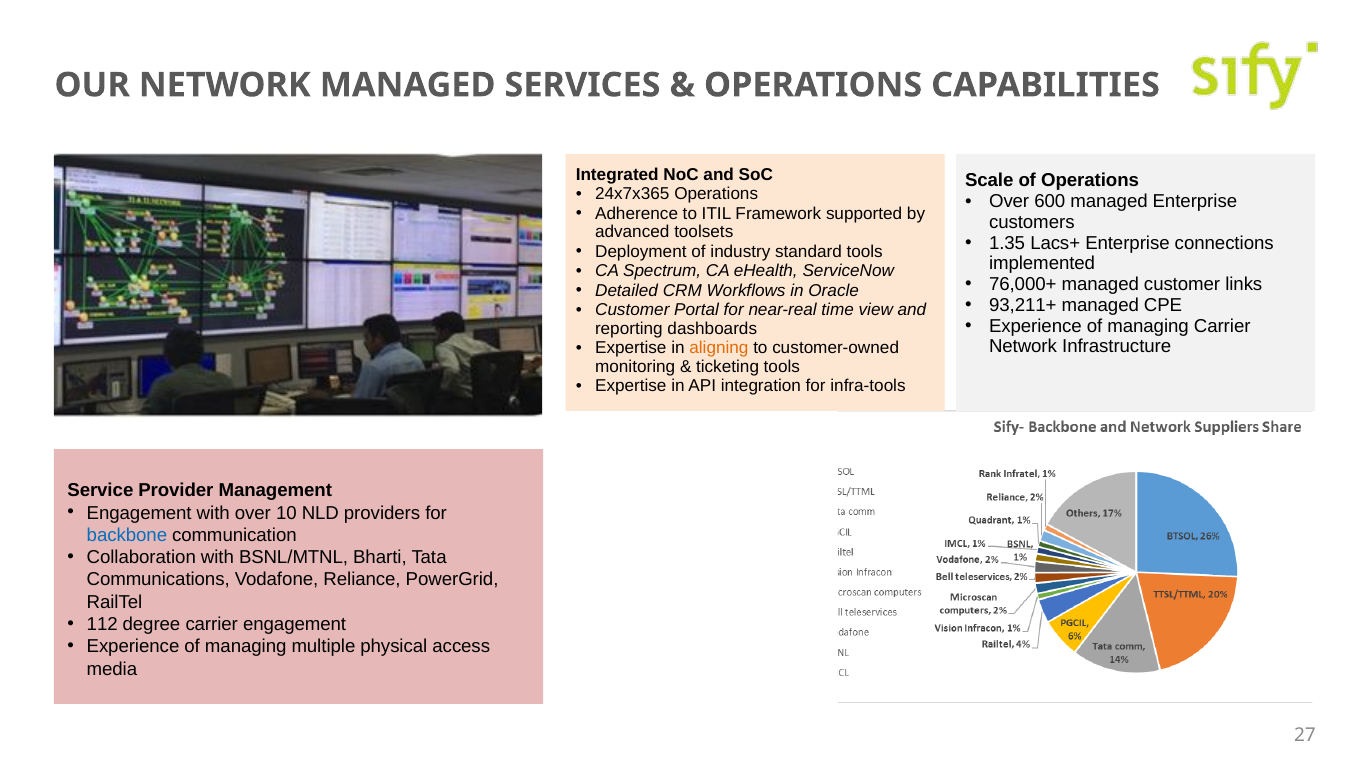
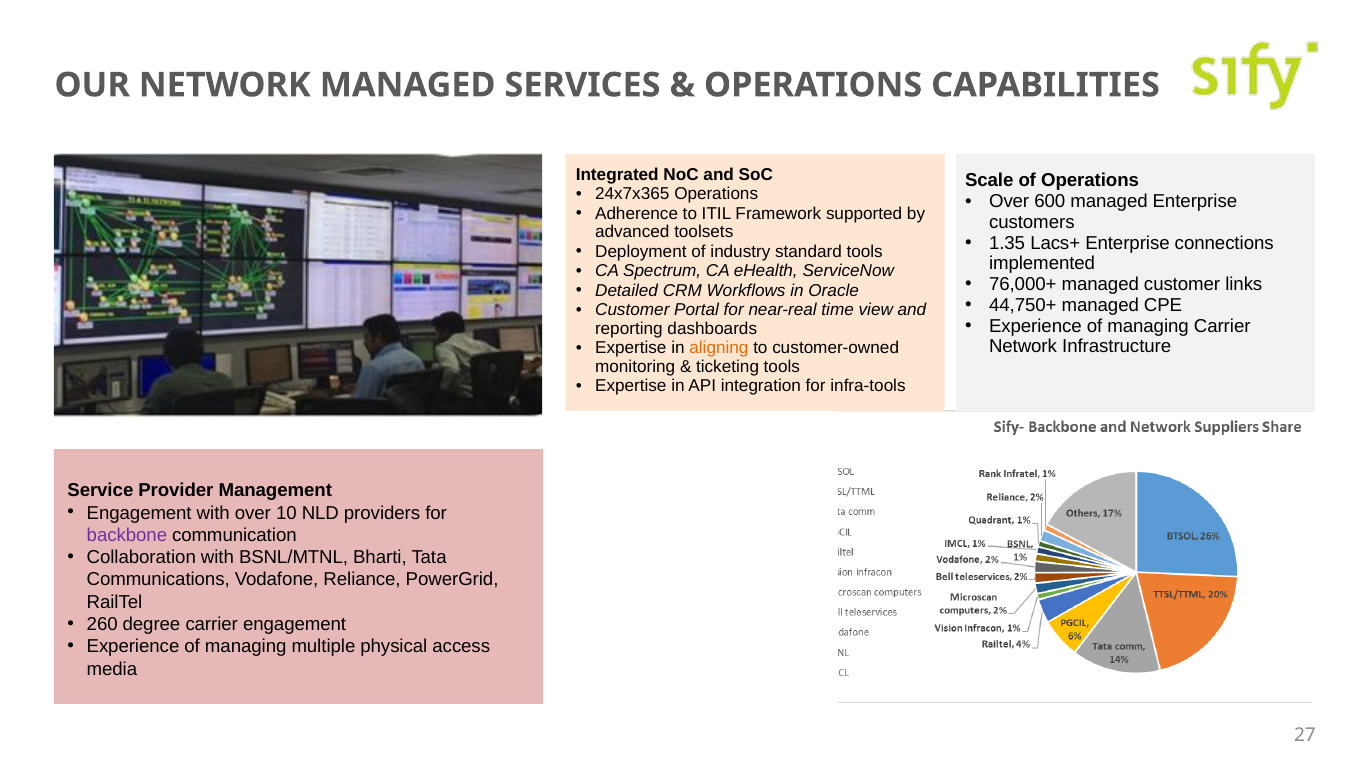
93,211+: 93,211+ -> 44,750+ (1023, 305)
backbone colour: blue -> purple (127, 535)
112: 112 -> 260 (102, 624)
